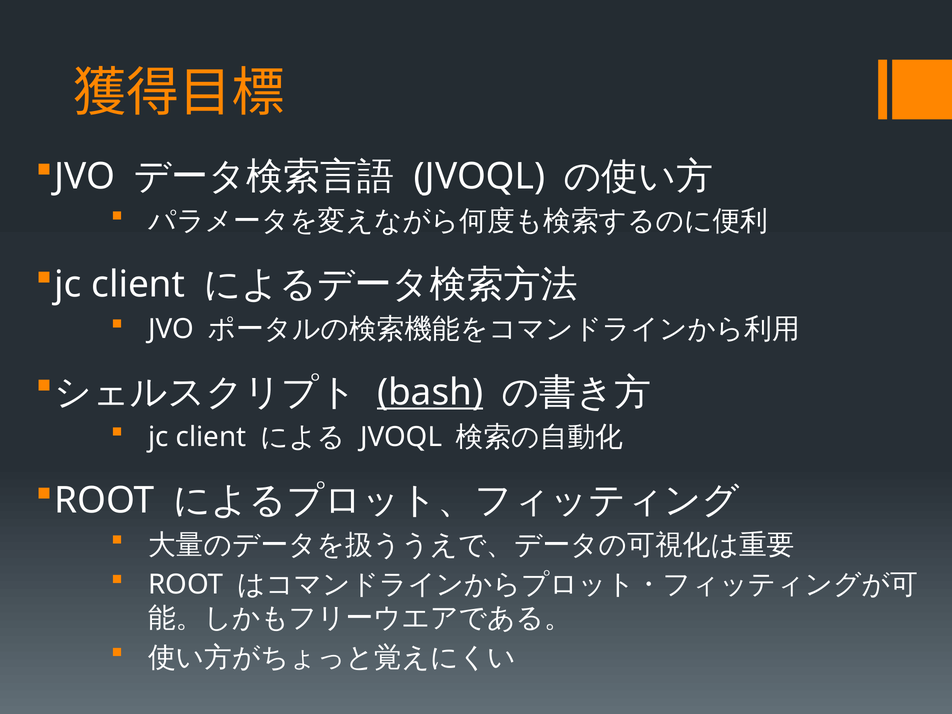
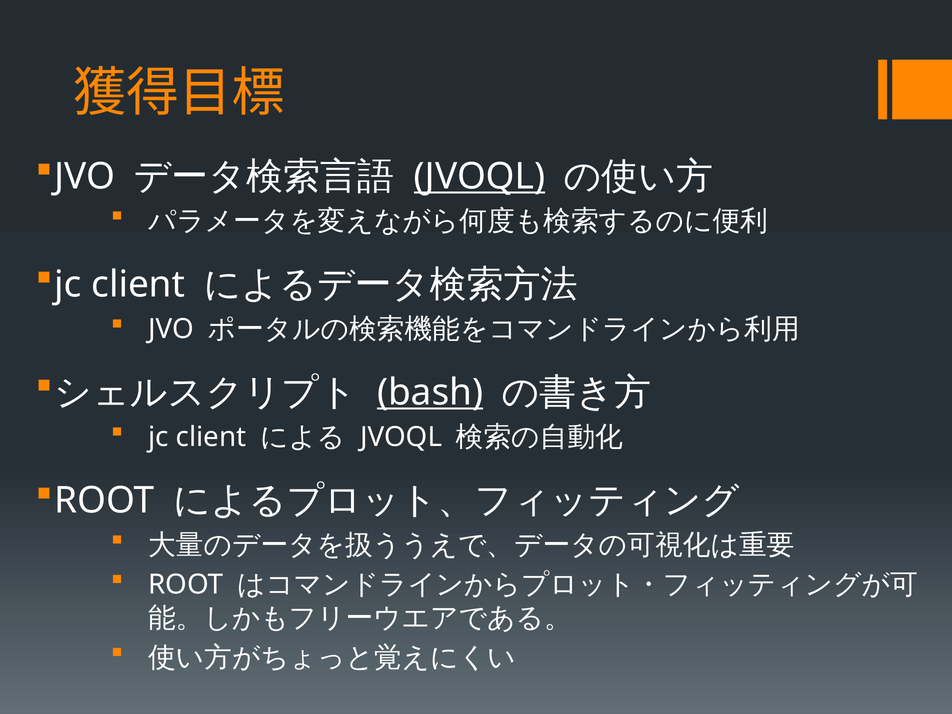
JVOQL underline: none -> present (480, 177)
